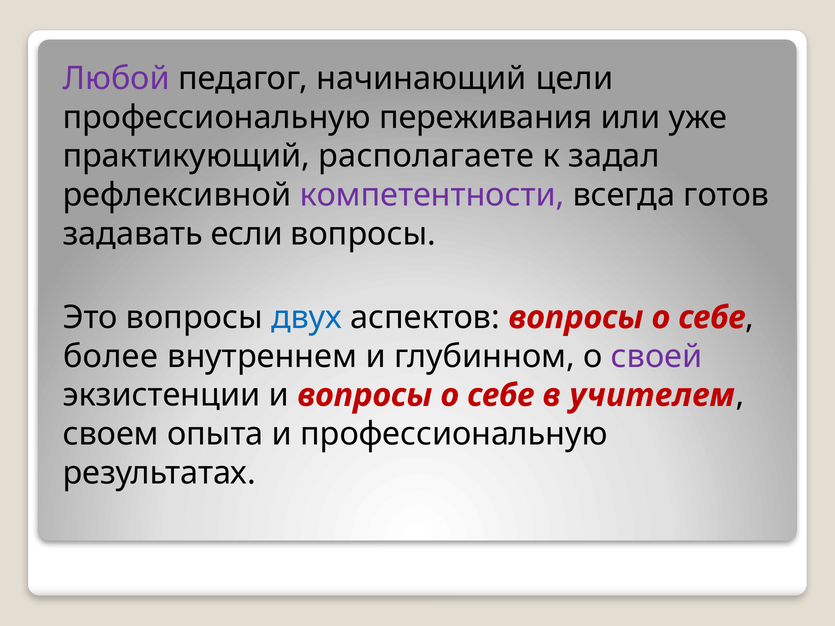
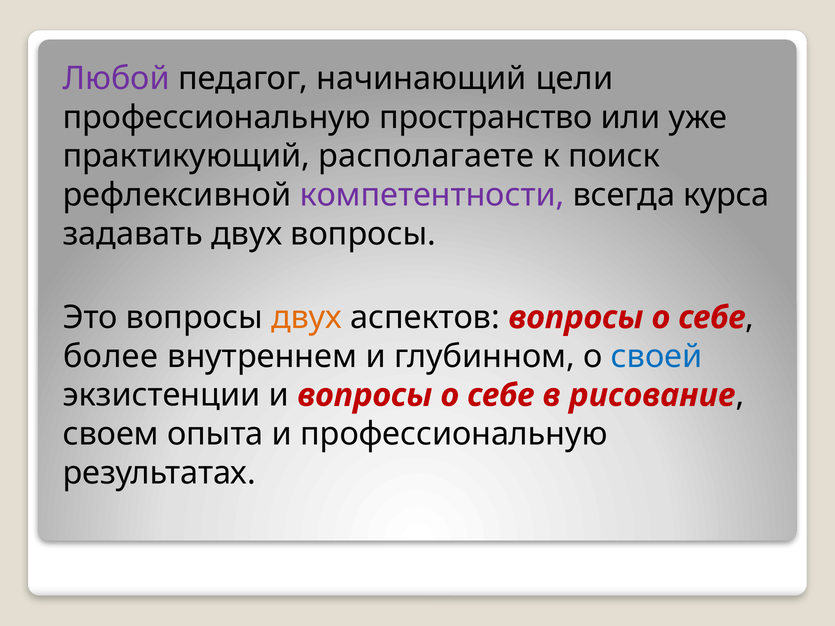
переживания: переживания -> пространство (486, 117)
задал: задал -> поиск (614, 156)
готов: готов -> курса (726, 195)
задавать если: если -> двух (247, 234)
двух colour: blue -> orange (307, 318)
своей colour: purple -> blue (657, 356)
учителем: учителем -> рисование (652, 395)
